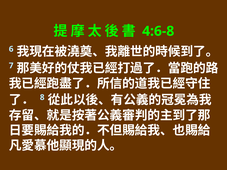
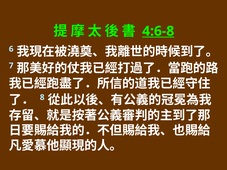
4:6-8 underline: none -> present (158, 31)
